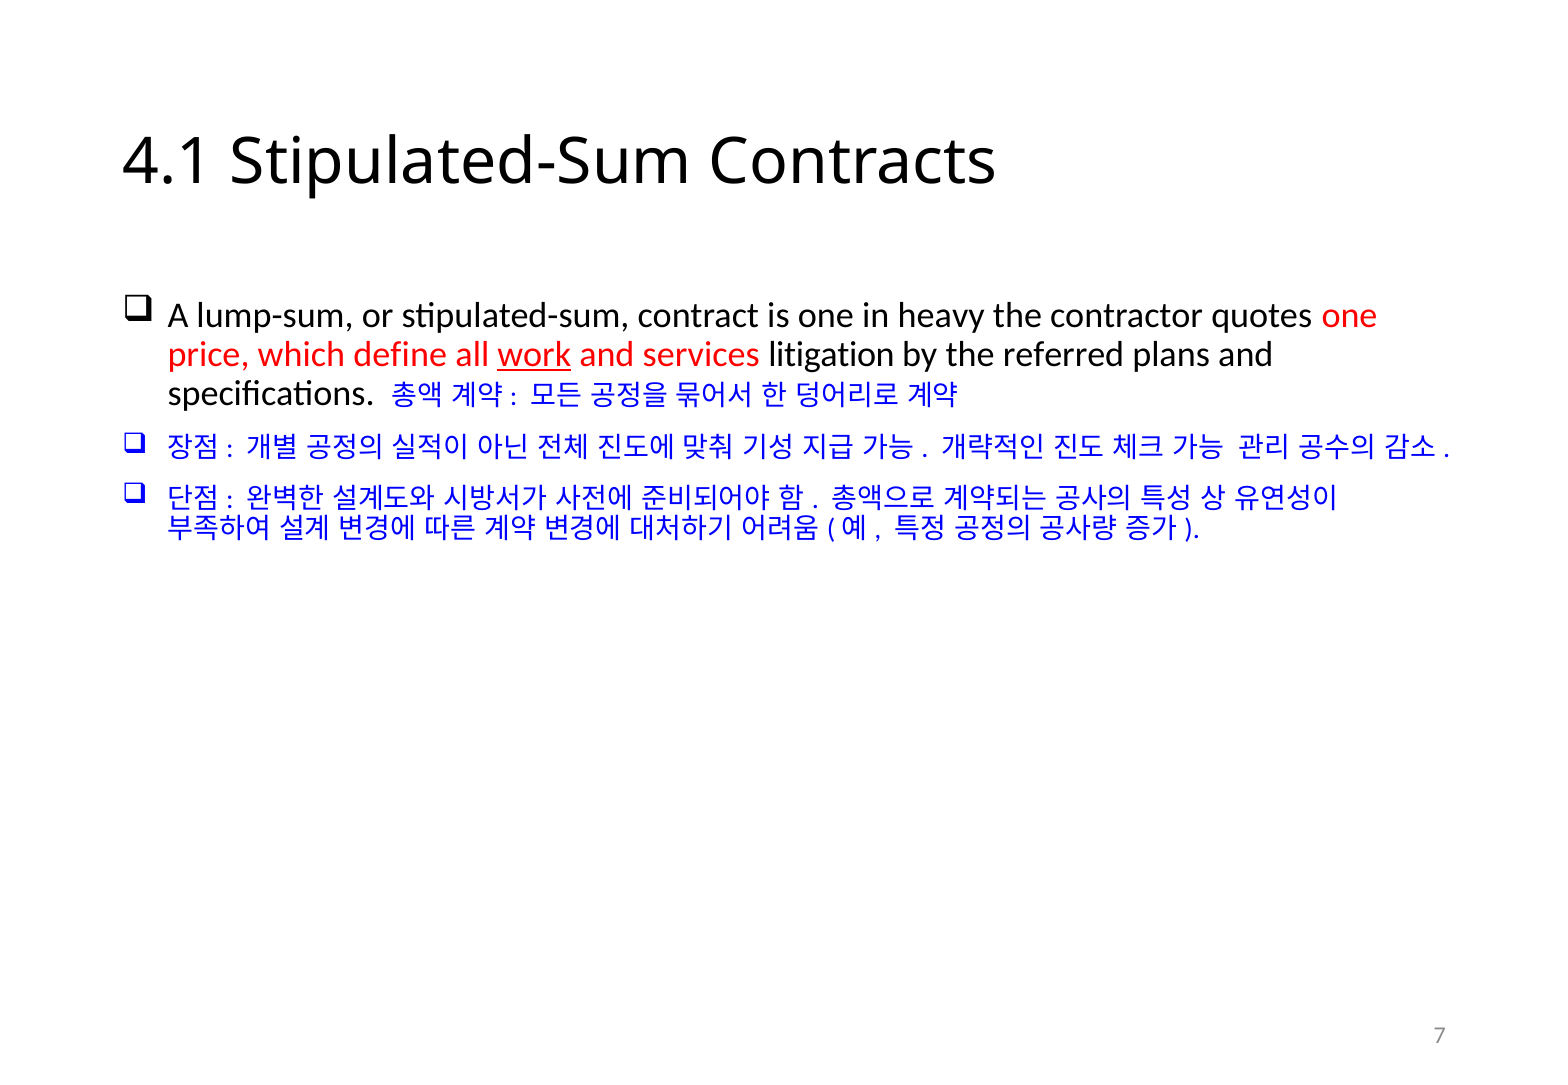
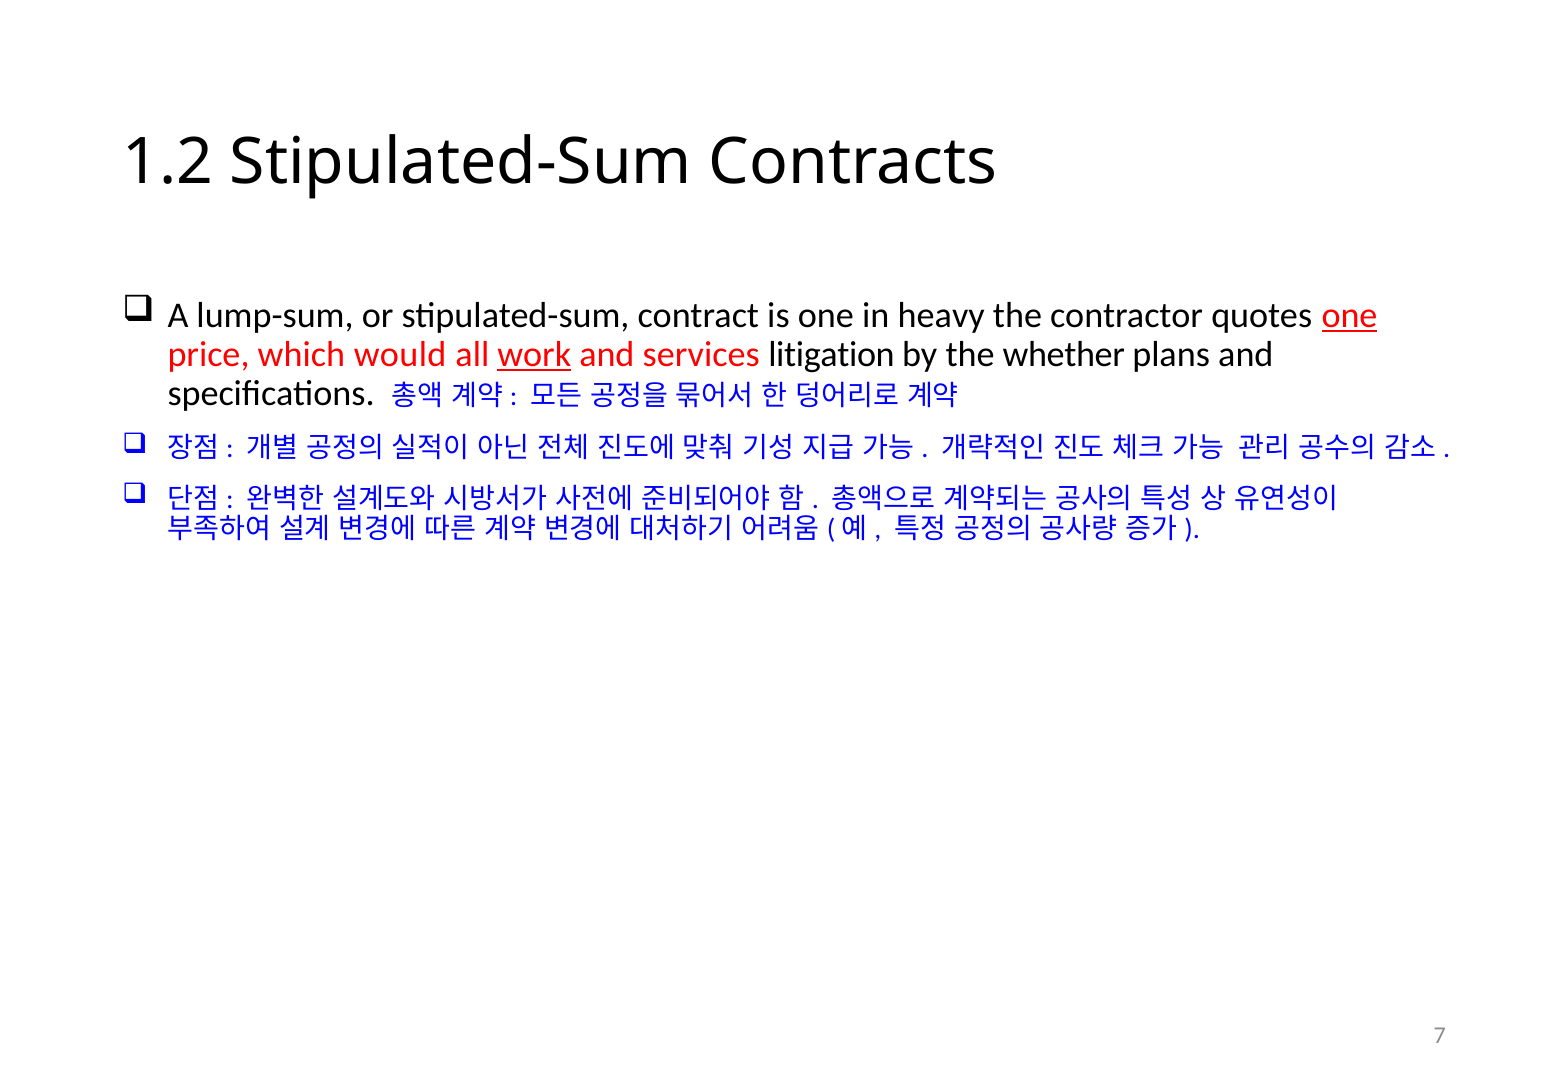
4.1: 4.1 -> 1.2 (168, 162)
one underline: none -> present (1350, 315)
define: define -> would (400, 355)
referred: referred -> whether (1064, 355)
